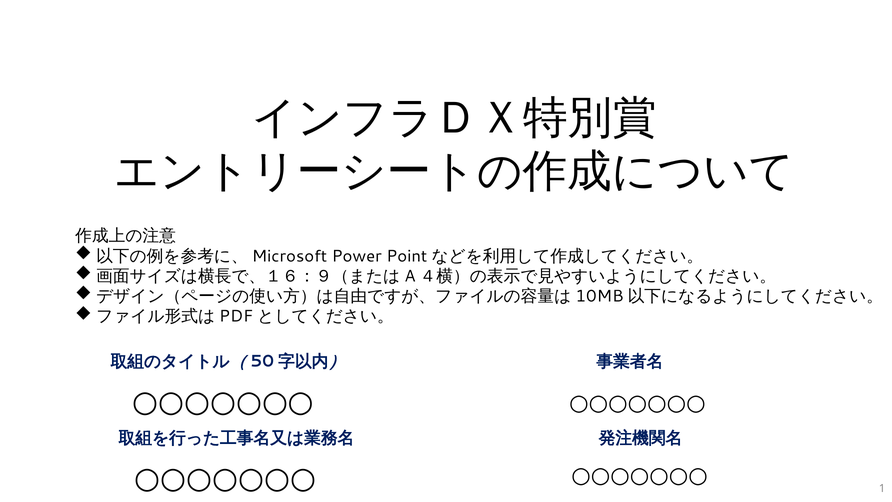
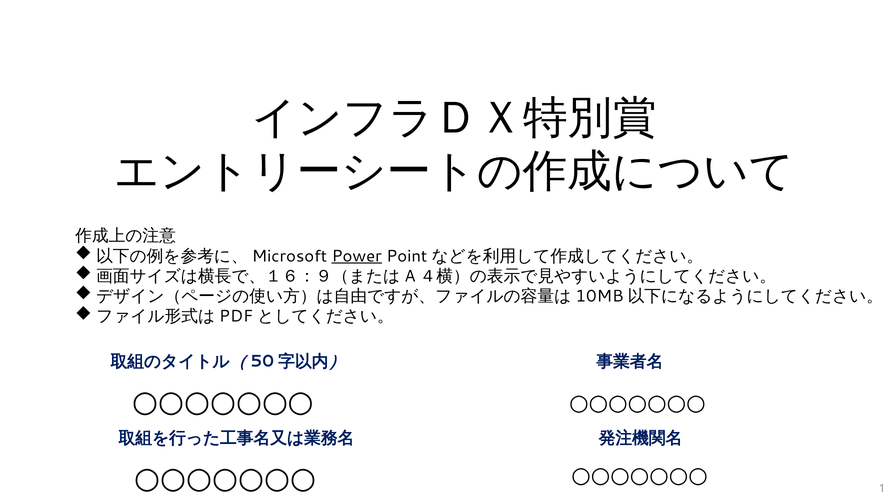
Power underline: none -> present (357, 256)
